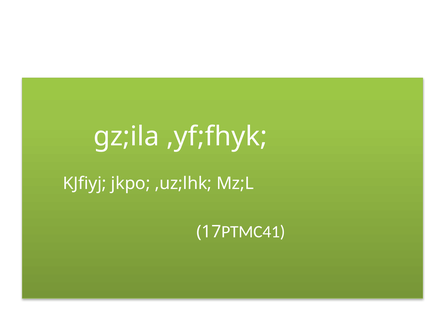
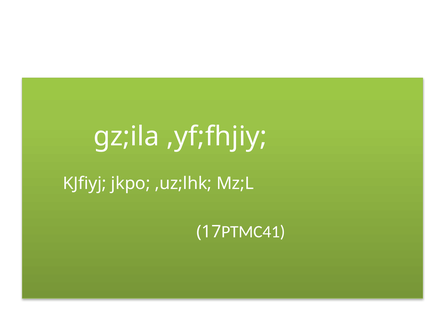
,yf;fhyk: ,yf;fhyk -> ,yf;fhjiy (217, 136)
